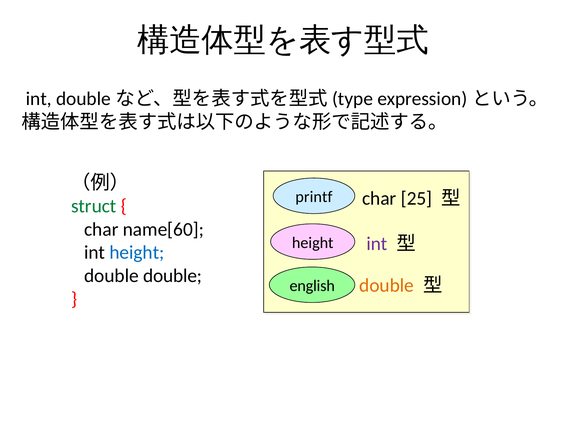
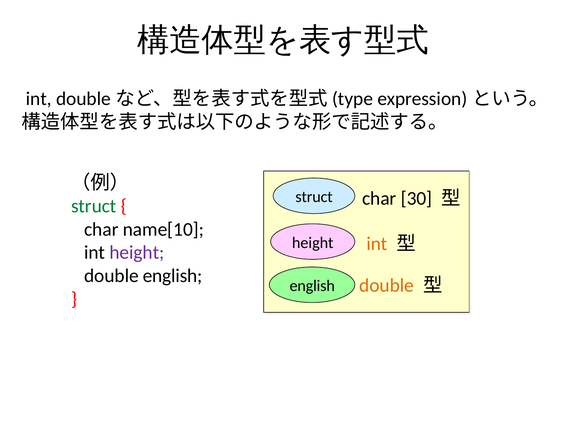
printf: printf -> struct (314, 197)
25: 25 -> 30 (416, 198)
name[60: name[60 -> name[10 (163, 229)
int colour: purple -> orange (377, 244)
height colour: blue -> purple (137, 252)
double double: double -> english (173, 276)
